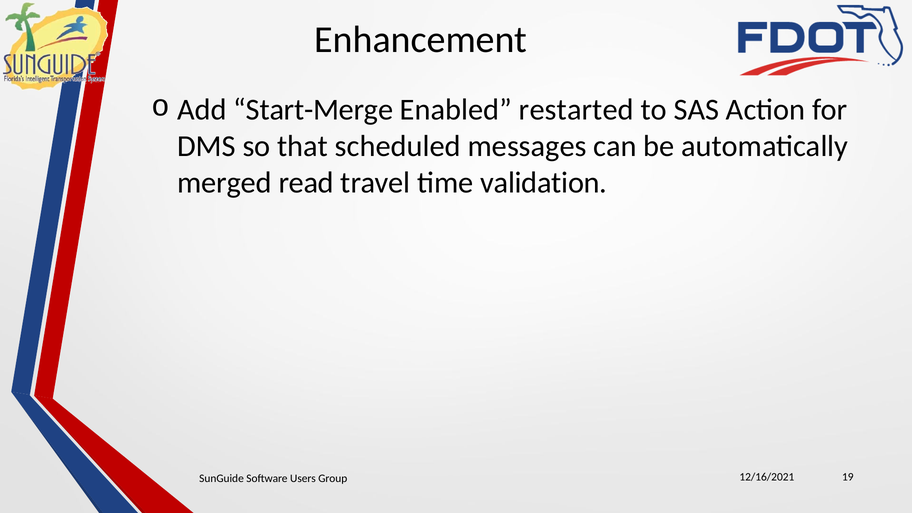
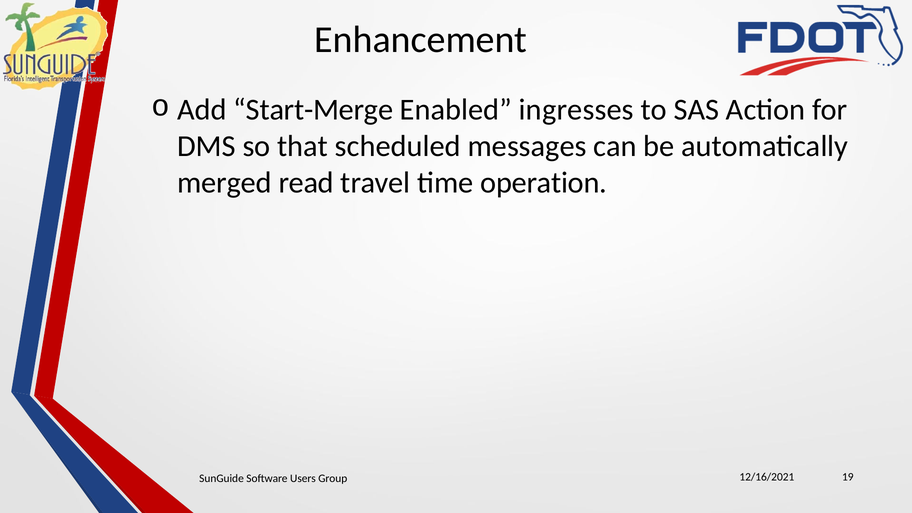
restarted: restarted -> ingresses (576, 110)
validation: validation -> operation (544, 183)
